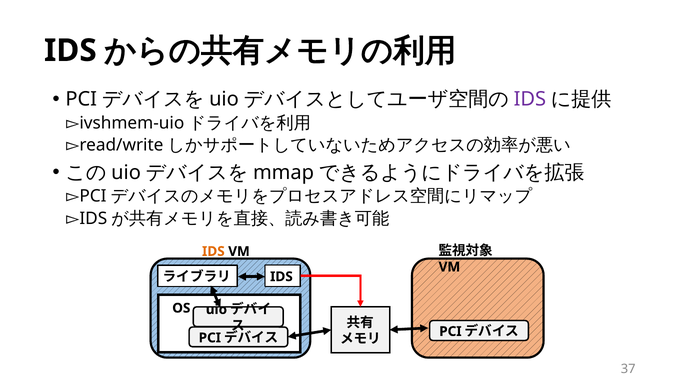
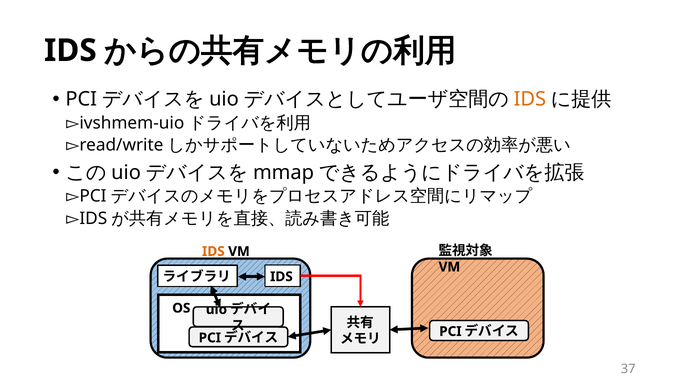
IDS colour: purple -> orange (530, 99)
